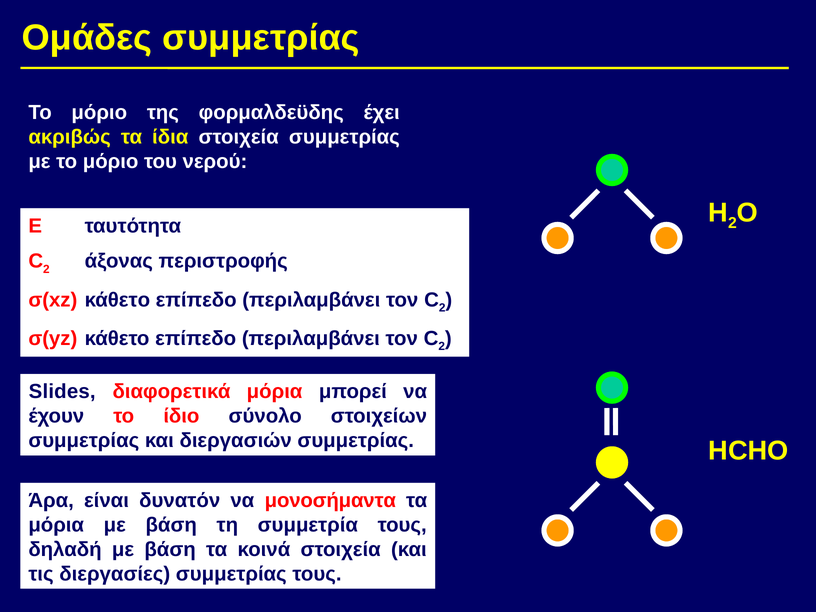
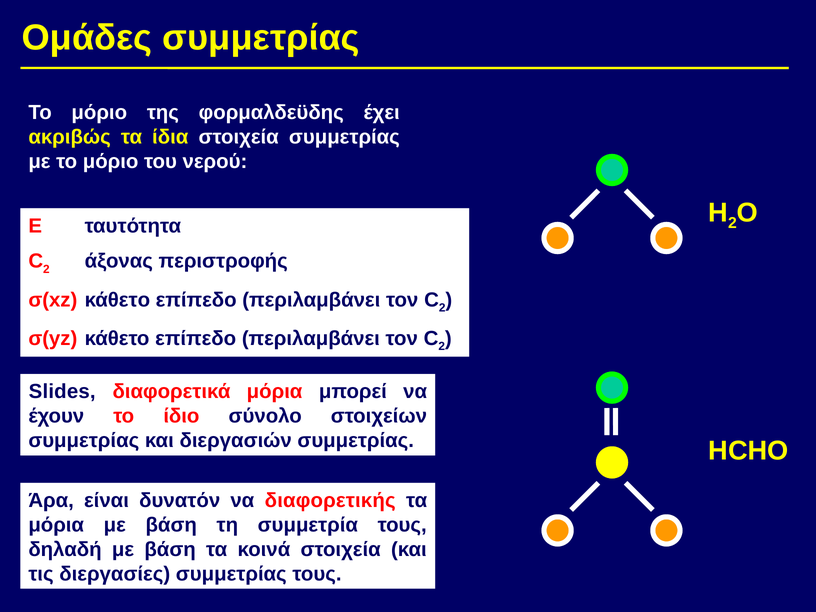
μονοσήμαντα: μονοσήμαντα -> διαφορετικής (330, 500)
